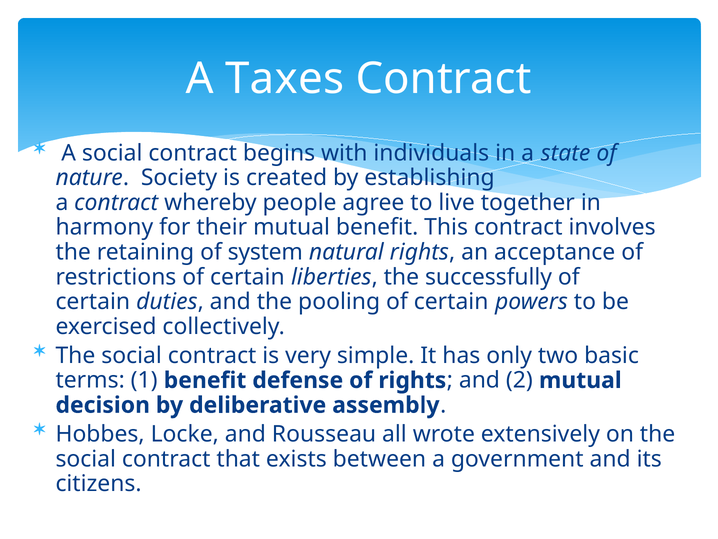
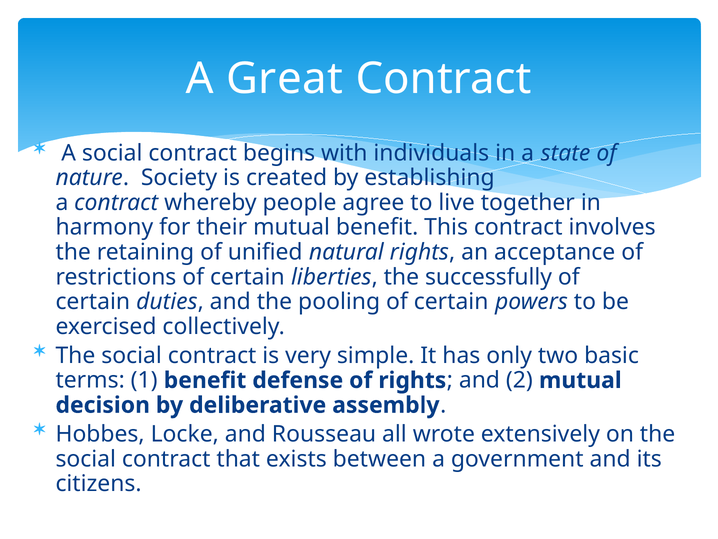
Taxes: Taxes -> Great (285, 79)
system: system -> unified (265, 252)
